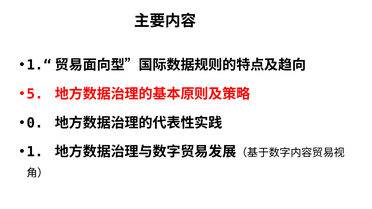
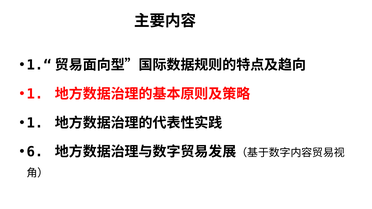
5: 5 -> 1 (35, 94)
0: 0 -> 1 (35, 123)
1: 1 -> 6 (35, 152)
